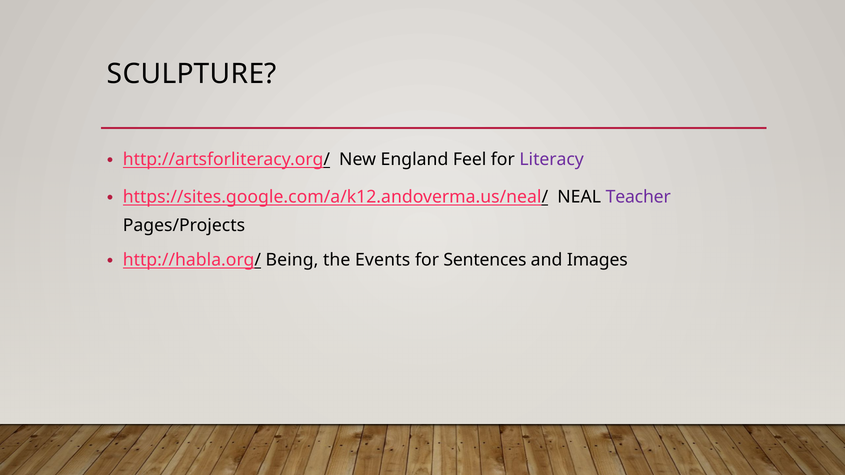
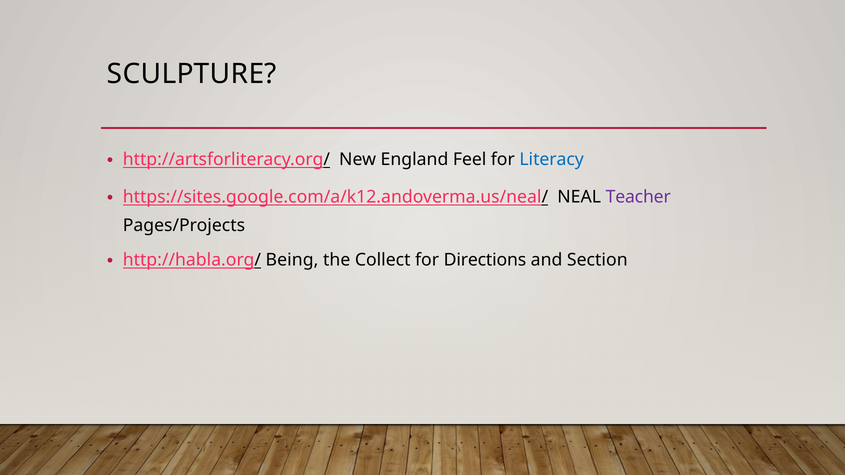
Literacy colour: purple -> blue (552, 159)
Events: Events -> Collect (383, 260)
Sentences: Sentences -> Directions (485, 260)
Images: Images -> Section (597, 260)
